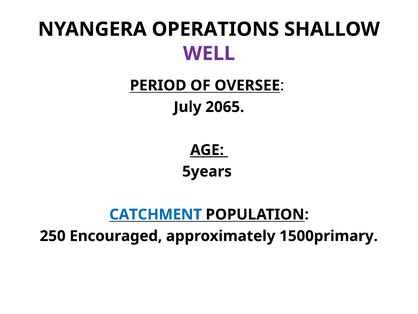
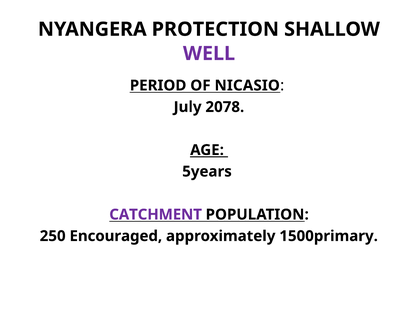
OPERATIONS: OPERATIONS -> PROTECTION (215, 29)
OVERSEE: OVERSEE -> NICASIO (247, 85)
2065: 2065 -> 2078 (225, 107)
CATCHMENT colour: blue -> purple (156, 214)
